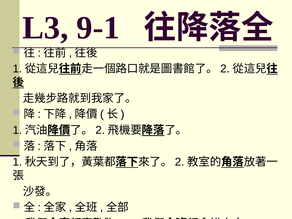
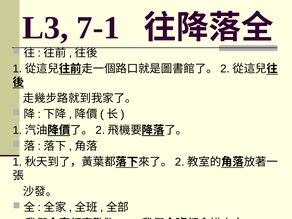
9-1: 9-1 -> 7-1 (98, 28)
